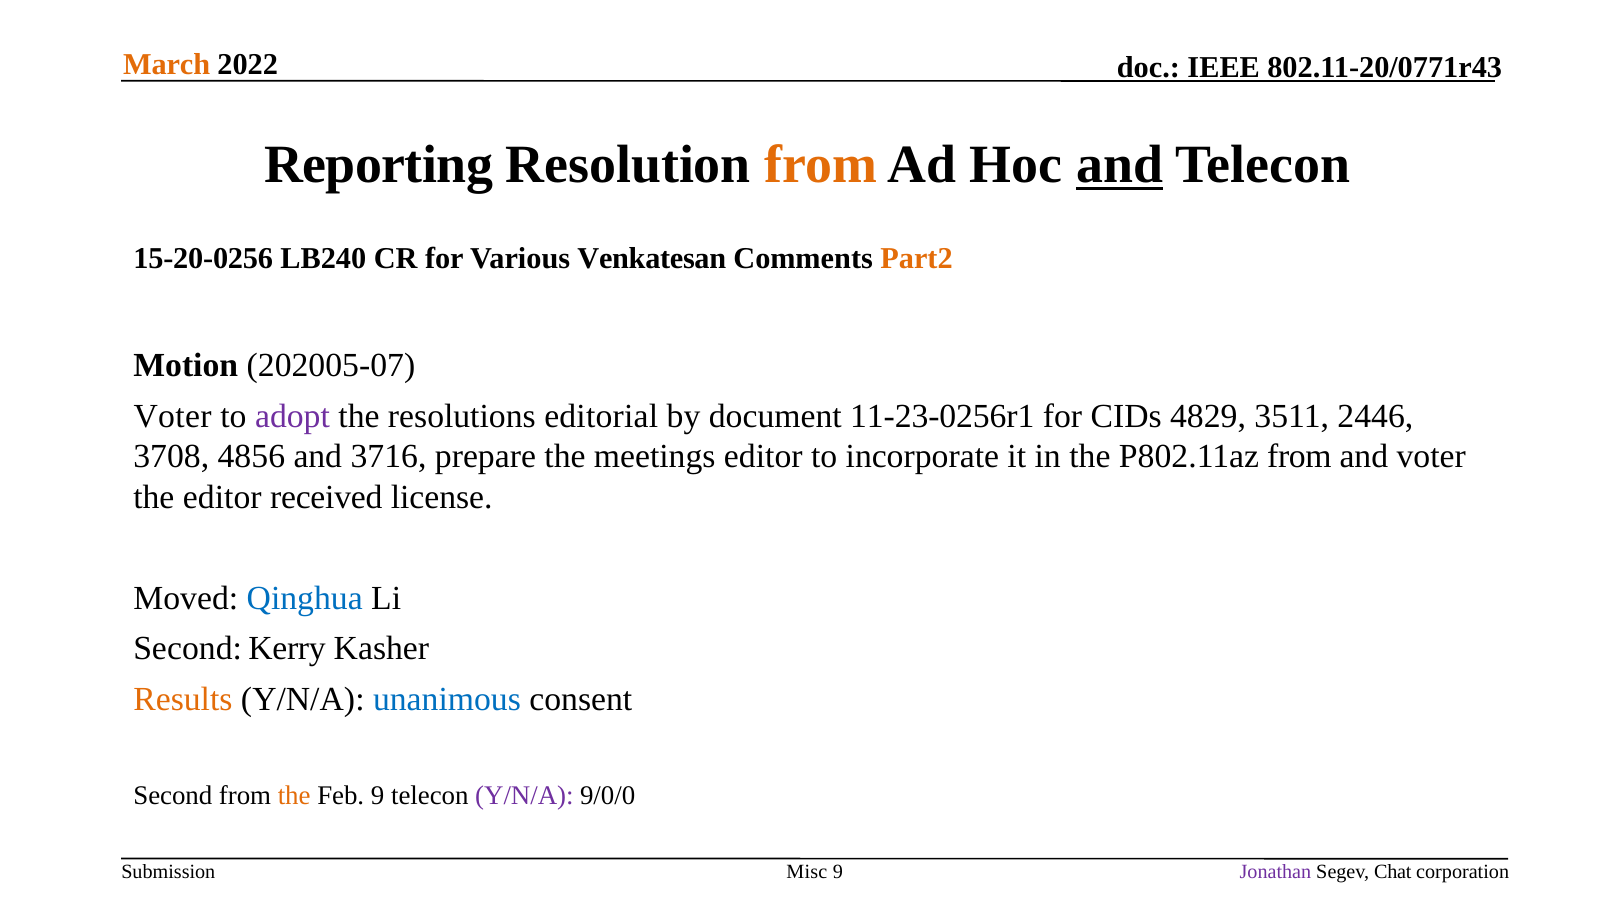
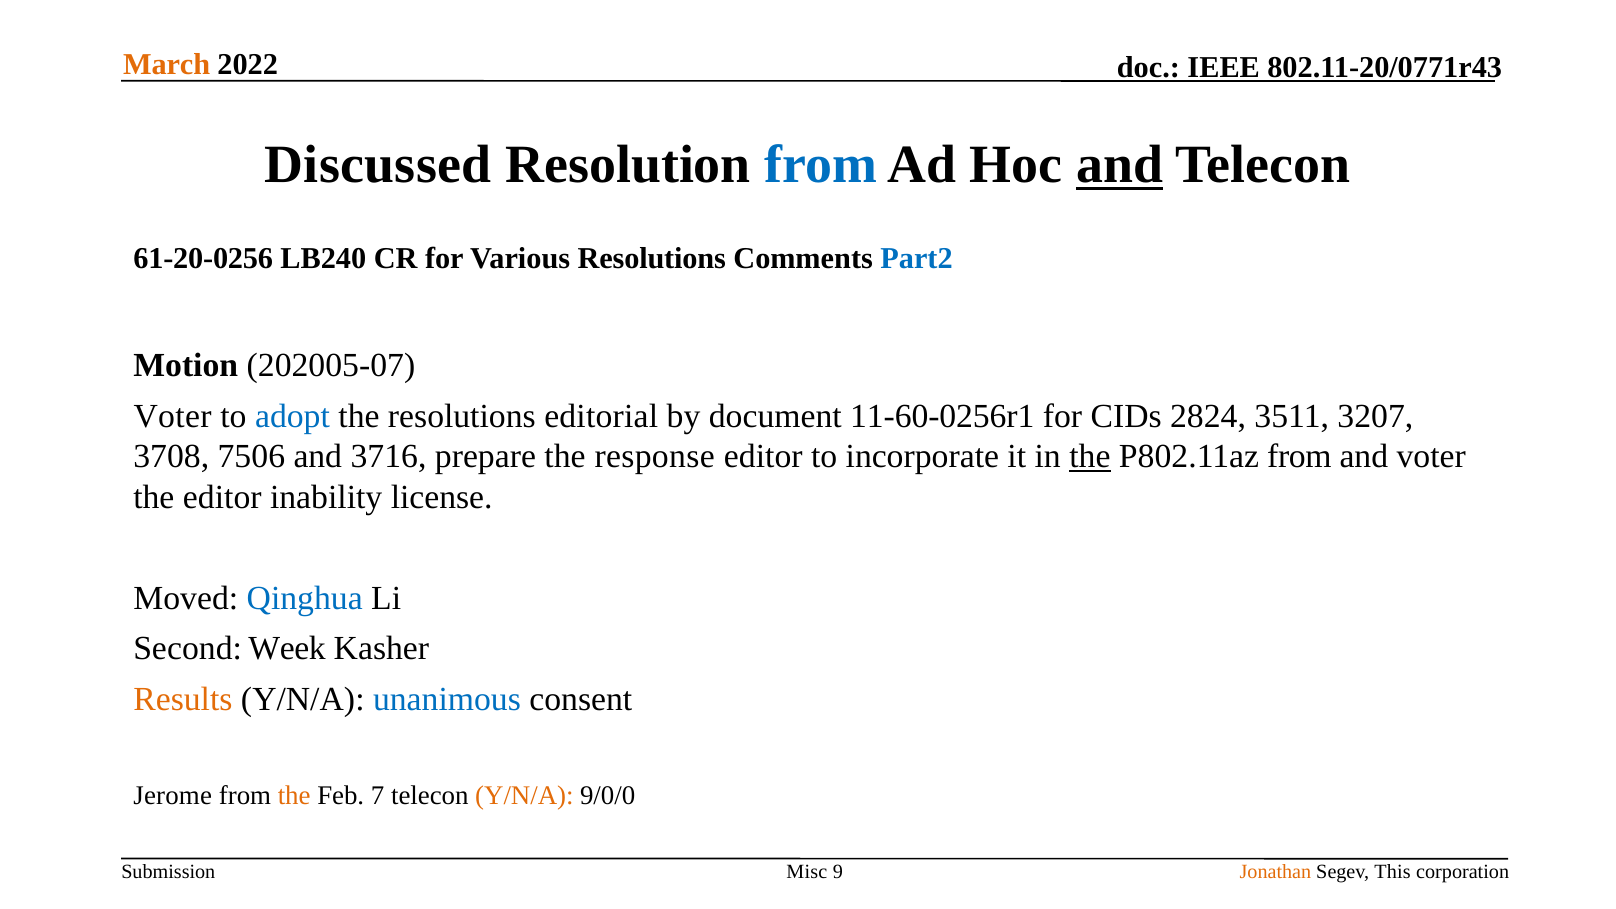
Reporting: Reporting -> Discussed (378, 165)
from colour: orange -> blue (821, 165)
15-20-0256: 15-20-0256 -> 61-20-0256 (203, 259)
Various Venkatesan: Venkatesan -> Resolutions (652, 259)
Part2 colour: orange -> blue (917, 259)
adopt colour: purple -> blue (293, 416)
11-23-0256r1: 11-23-0256r1 -> 11-60-0256r1 (942, 416)
4829: 4829 -> 2824 (1208, 416)
2446: 2446 -> 3207 (1375, 416)
4856: 4856 -> 7506 (251, 457)
meetings: meetings -> response (655, 457)
the underline: none -> present (1090, 457)
received: received -> inability (326, 497)
Kerry: Kerry -> Week (287, 649)
Second: Second -> Jerome (173, 796)
Feb 9: 9 -> 7 (378, 796)
Y/N/A colour: purple -> orange (524, 796)
Jonathan colour: purple -> orange (1275, 872)
Chat: Chat -> This (1393, 872)
